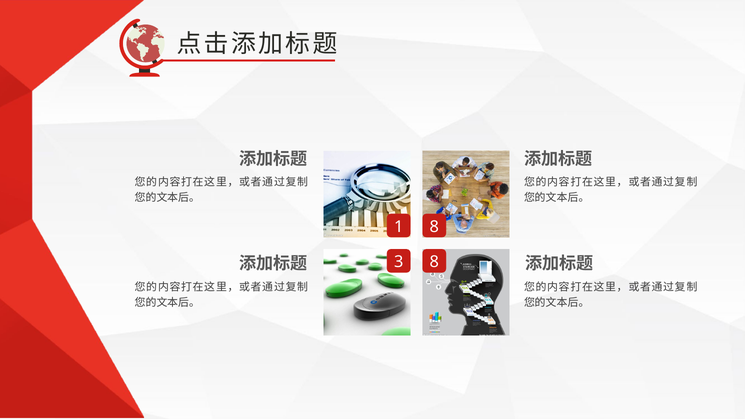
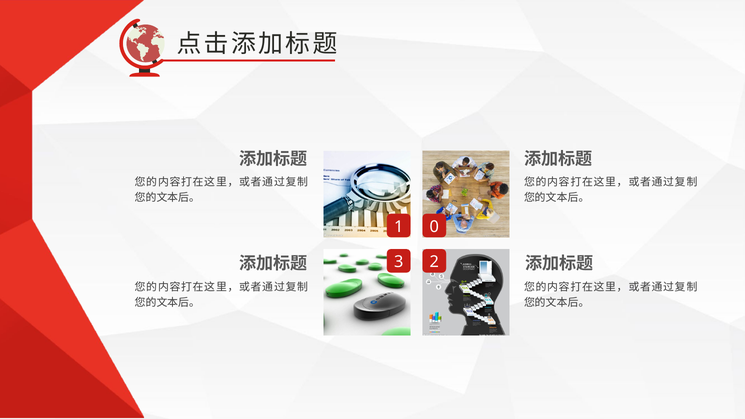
1 8: 8 -> 0 (434, 227)
3 8: 8 -> 2 (434, 262)
